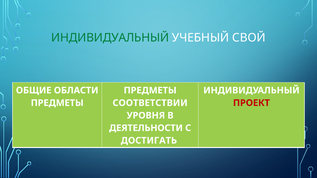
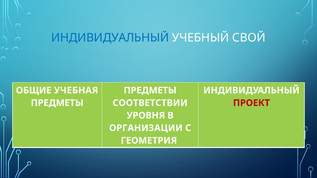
ИНДИВИДУАЛЬНЫЙ colour: green -> blue (110, 38)
ОБЛАСТИ: ОБЛАСТИ -> УЧЕБНАЯ (76, 91)
ДЕЯТЕЛЬНОСТИ: ДЕЯТЕЛЬНОСТИ -> ОРГАНИЗАЦИИ (146, 128)
ДОСТИГАТЬ: ДОСТИГАТЬ -> ГЕОМЕТРИЯ (149, 141)
